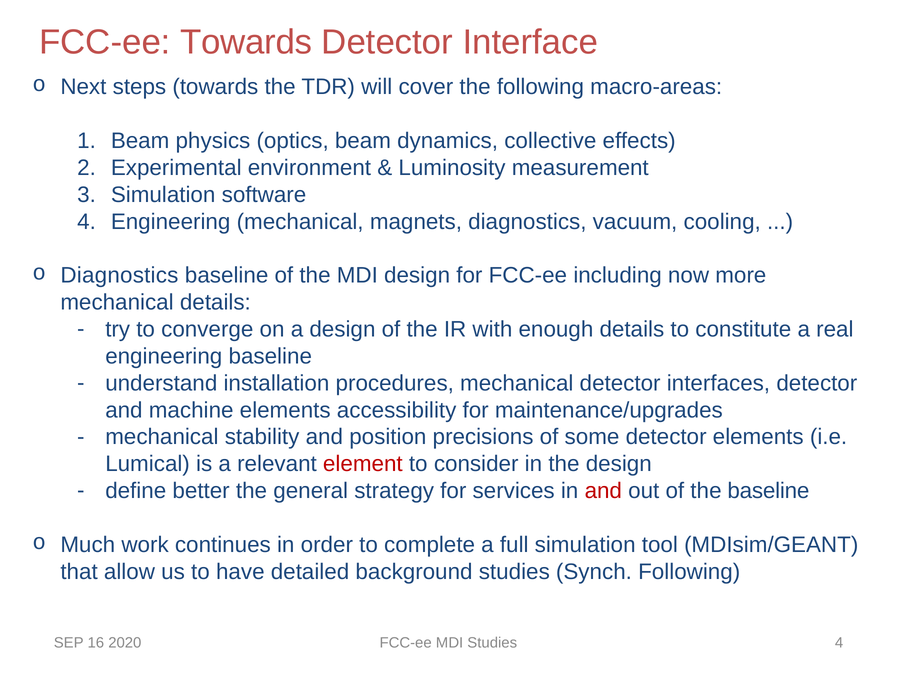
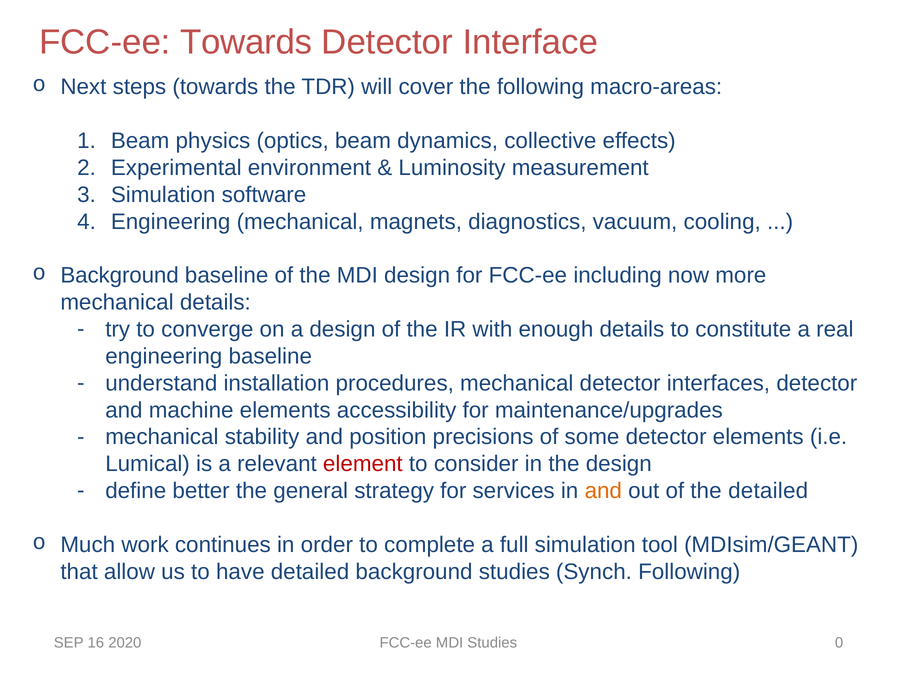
Diagnostics: Diagnostics -> Background (120, 275)
and colour: red -> orange (603, 491)
the baseline: baseline -> detailed (768, 491)
Studies 4: 4 -> 0 (839, 642)
